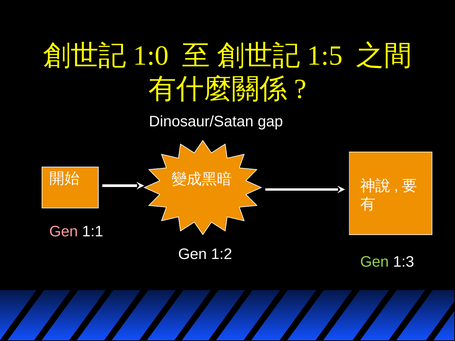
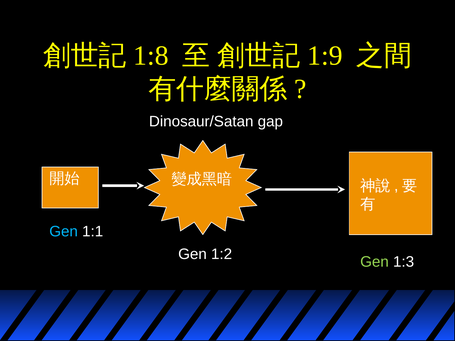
1:0: 1:0 -> 1:8 (151, 56)
1:5: 1:5 -> 1:9 (325, 56)
Gen colour: pink -> light blue (64, 232)
